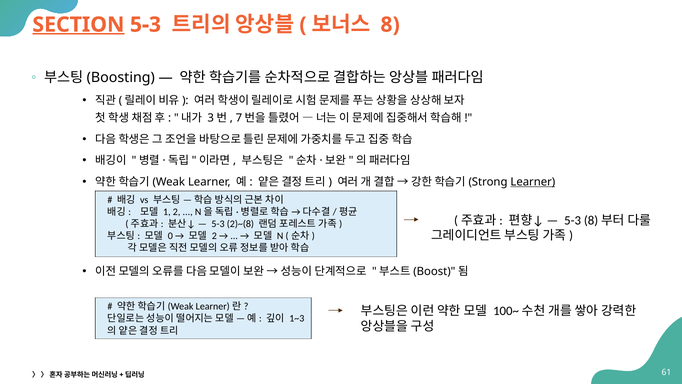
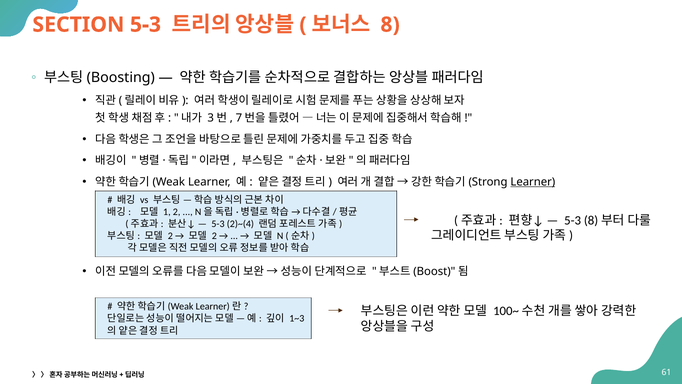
SECTION underline: present -> none (78, 25)
2)~(8: 2)~(8 -> 2)~(4 (240, 224)
0: 0 -> 2 (170, 236)
